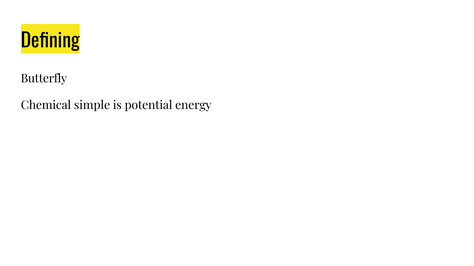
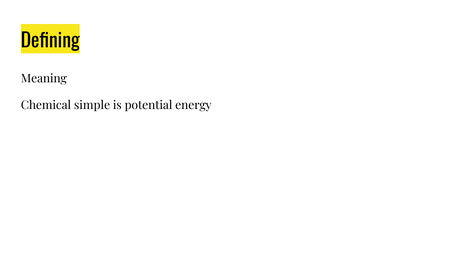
Butterfly: Butterfly -> Meaning (44, 79)
